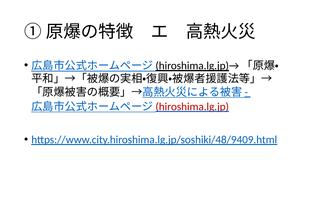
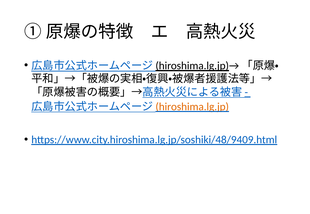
hiroshima.lg.jp colour: red -> orange (192, 107)
